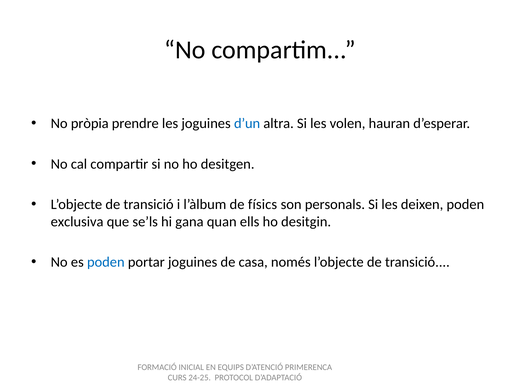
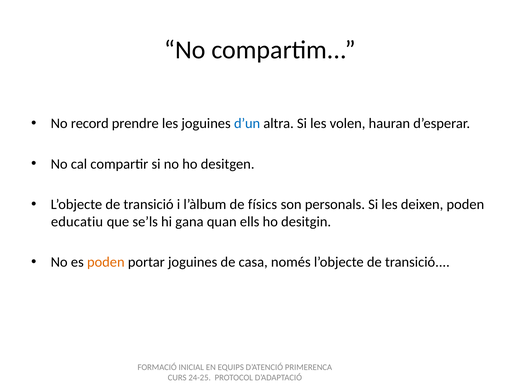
pròpia: pròpia -> record (90, 124)
exclusiva: exclusiva -> educatiu (77, 222)
poden colour: blue -> orange (106, 262)
